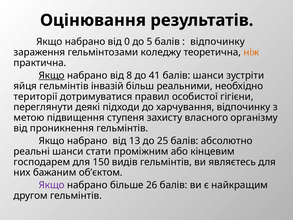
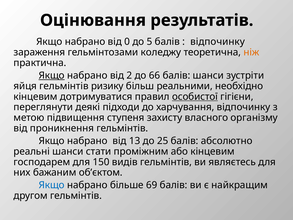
8: 8 -> 2 (129, 75)
41: 41 -> 66 (155, 75)
інвазій: інвазій -> ризику (107, 86)
території: території -> кінцевим (35, 96)
особистої underline: none -> present (195, 96)
Якщо colour: purple -> blue (52, 185)
26: 26 -> 69 (152, 185)
